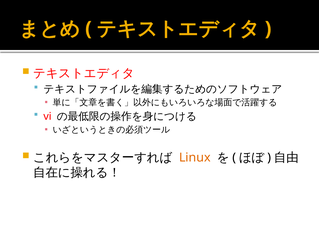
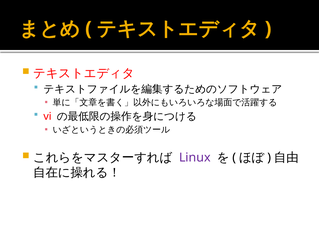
Linux colour: orange -> purple (195, 158)
